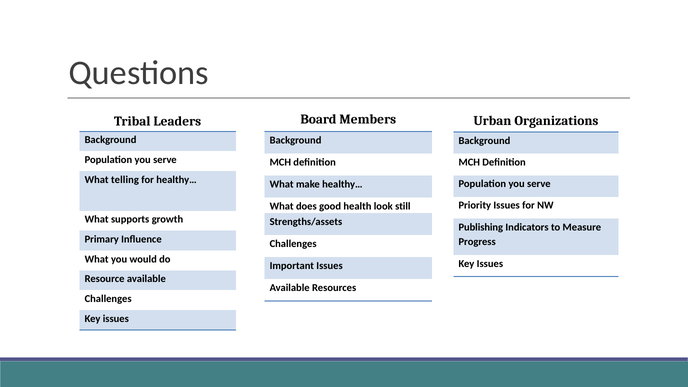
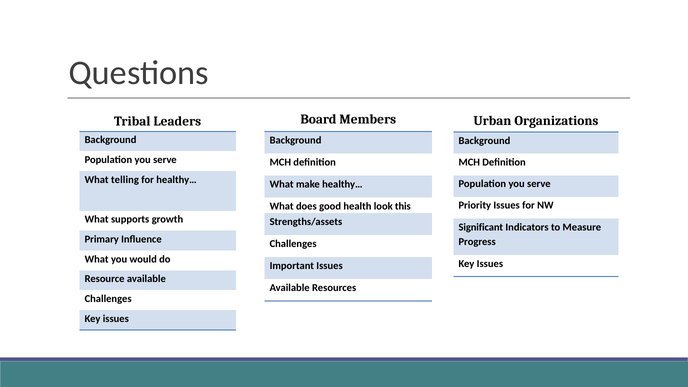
still: still -> this (403, 206)
Publishing: Publishing -> Significant (481, 227)
